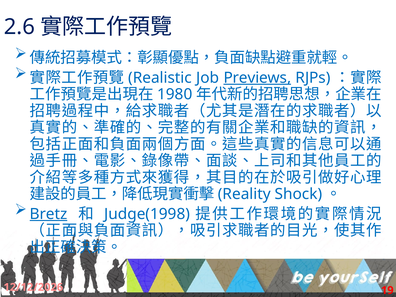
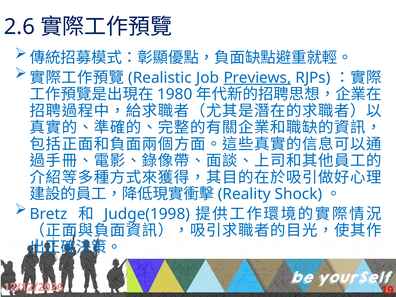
Bretz underline: present -> none (48, 214)
